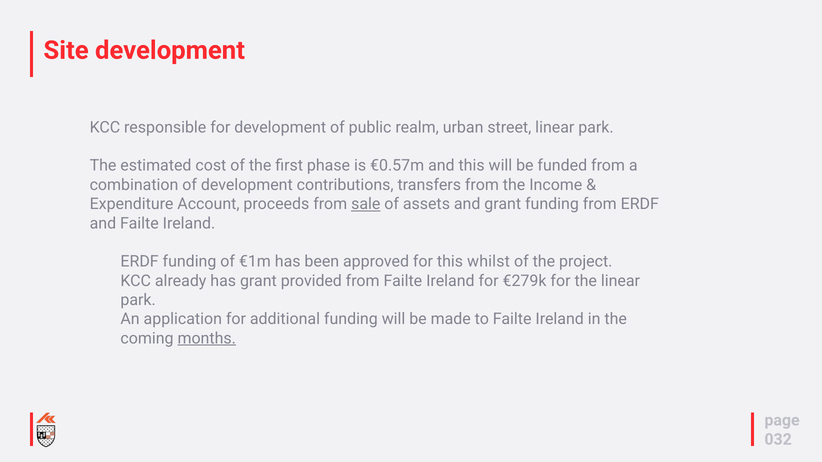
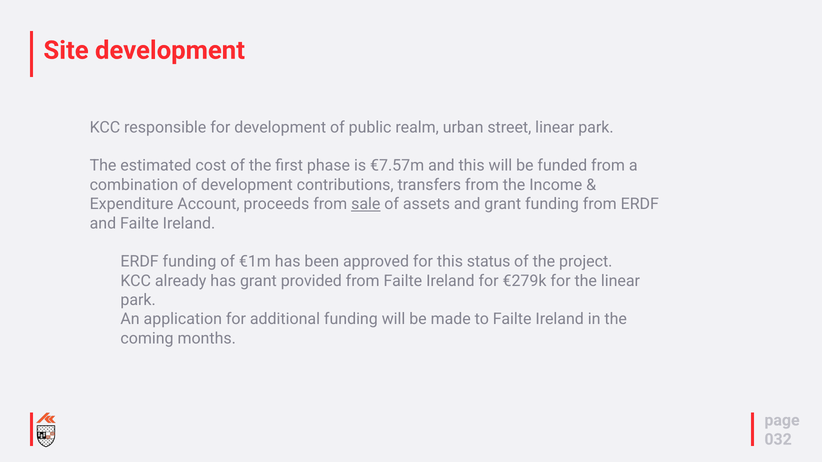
€0.57m: €0.57m -> €7.57m (397, 166)
whilst: whilst -> status (489, 262)
months underline: present -> none (207, 339)
